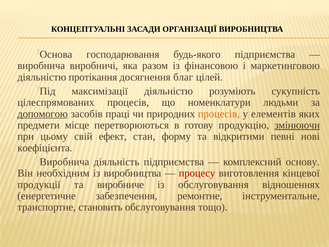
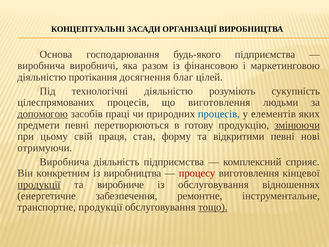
максимізації: максимізації -> технологічні (100, 91)
що номенклатури: номенклатури -> виготовлення (219, 102)
процесів colour: orange -> blue (219, 114)
предмети місце: місце -> певні (77, 125)
ефект: ефект -> праця (113, 136)
коефіцієнта: коефіцієнта -> отримуючи (45, 148)
основу: основу -> сприяє (303, 162)
необхідним: необхідним -> конкретним (63, 173)
продукції underline: none -> present (39, 184)
транспортне становить: становить -> продукції (100, 207)
тощо underline: none -> present (213, 207)
